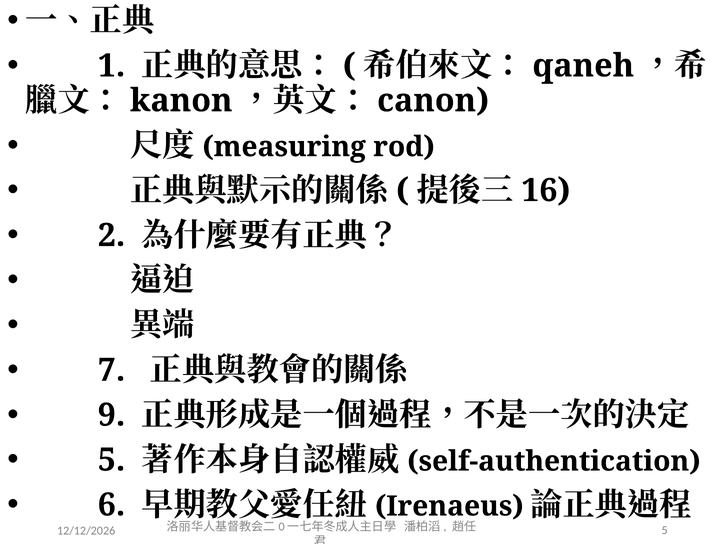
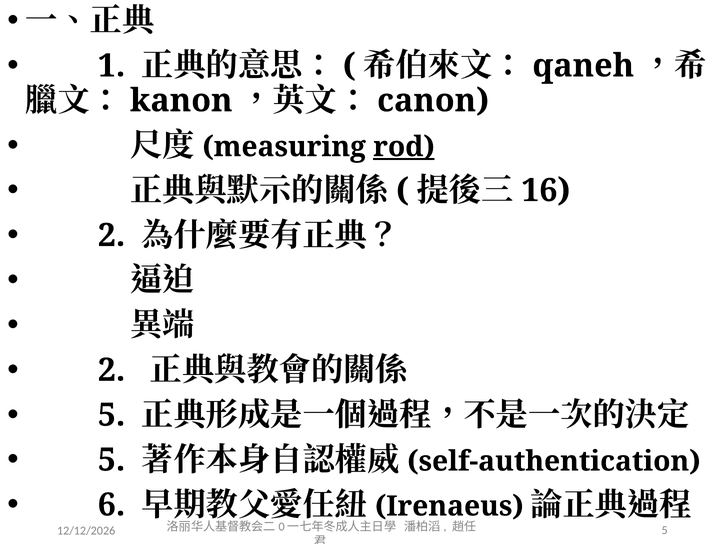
rod underline: none -> present (404, 147)
7: 7 -> 2 (111, 370)
9: 9 -> 5 (111, 415)
